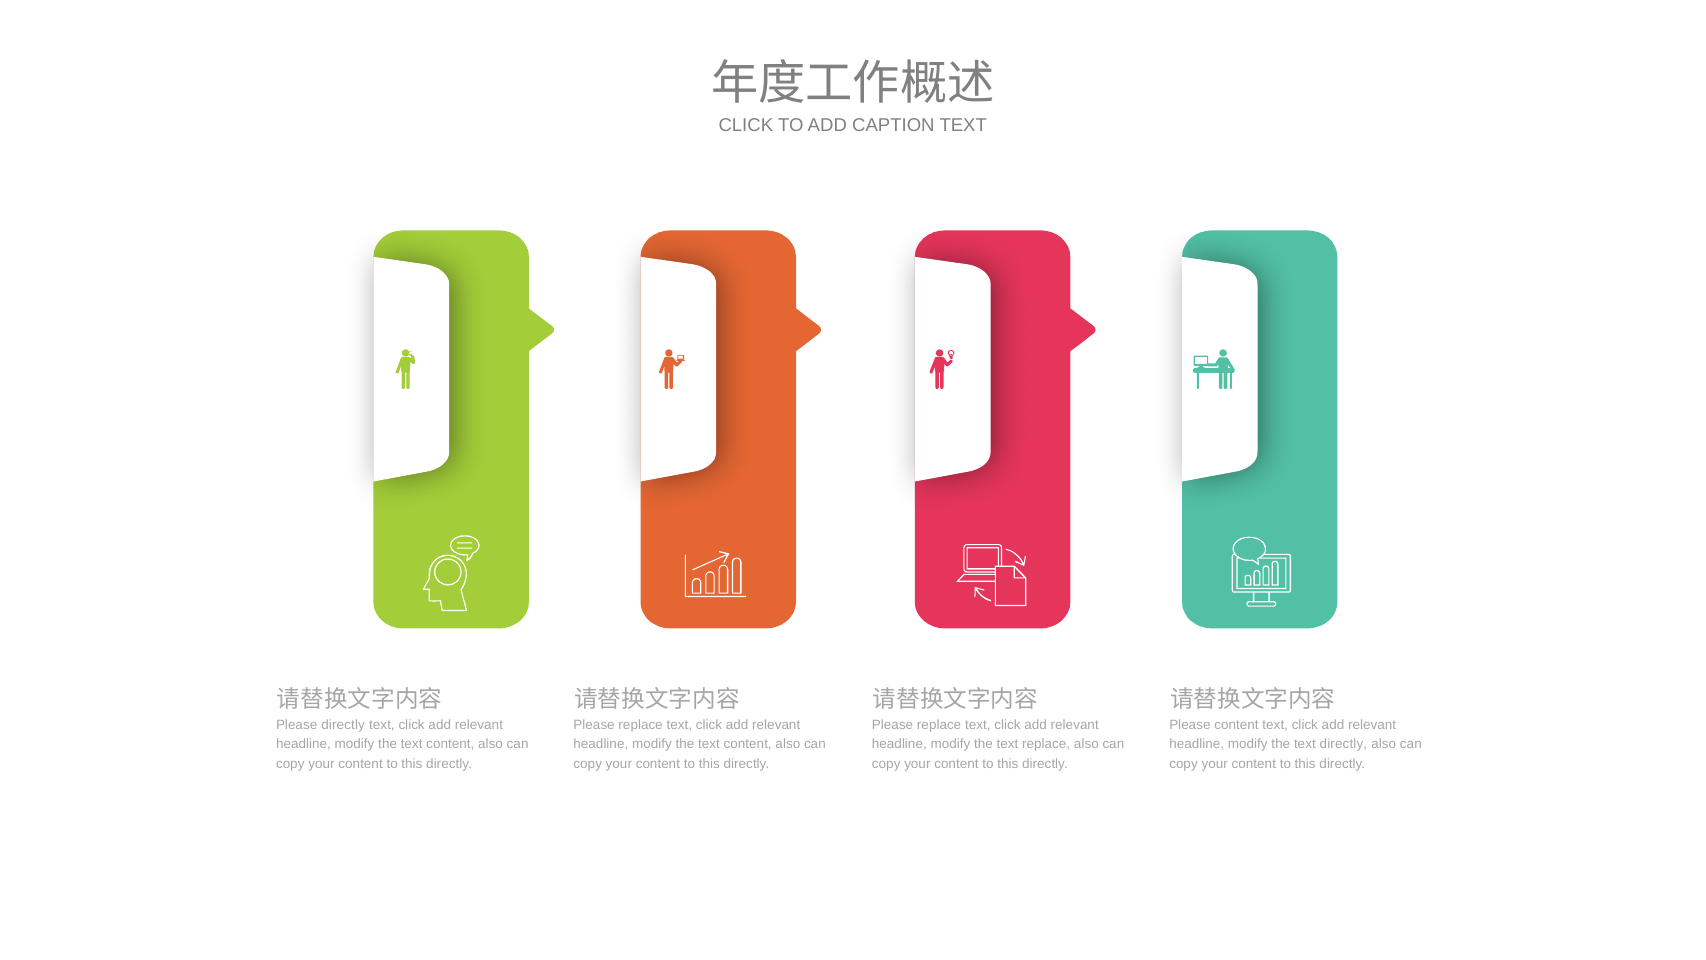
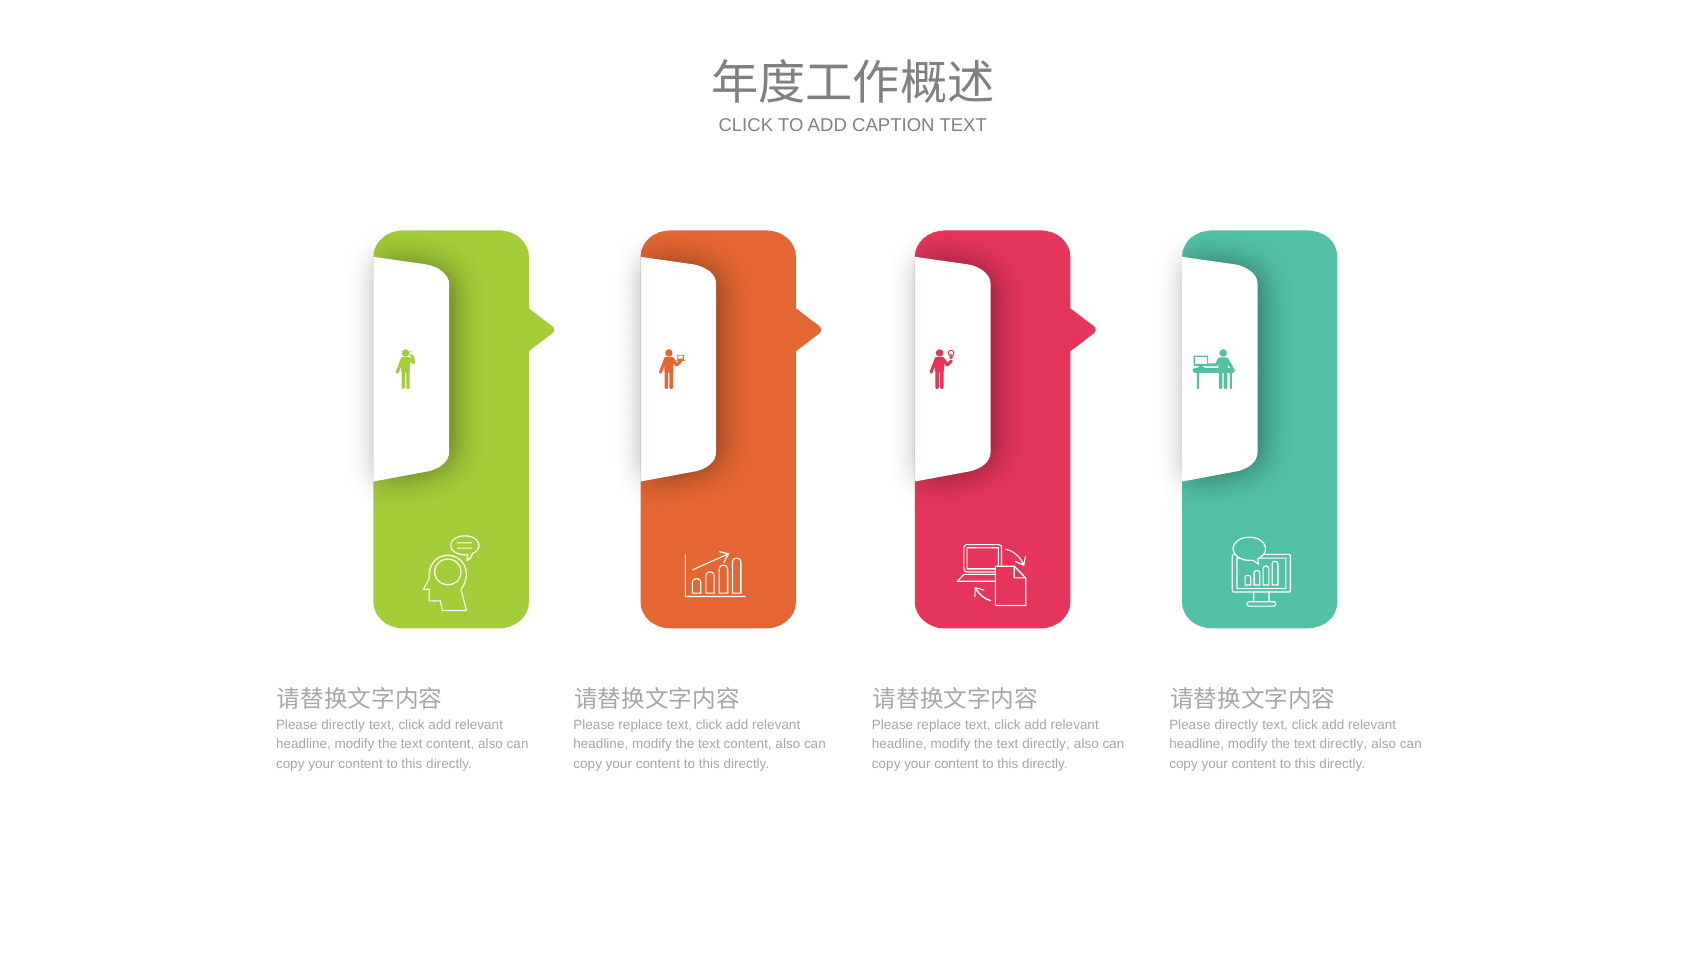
content: content -> directly (1236, 725)
replace: replace -> directly (1046, 744)
